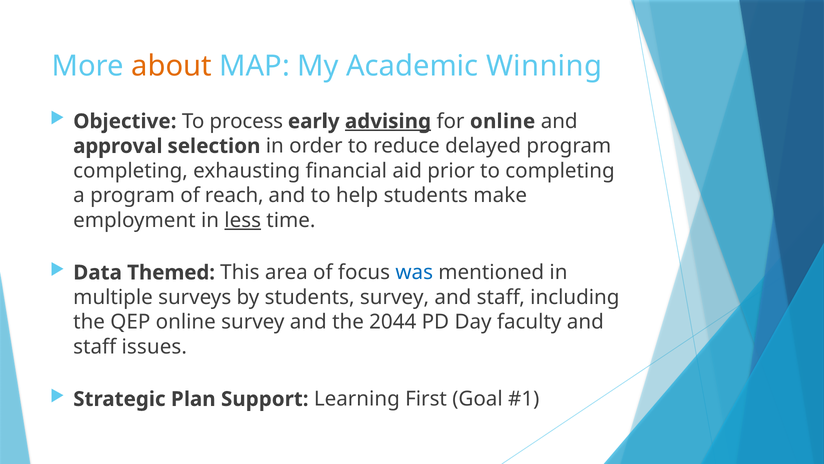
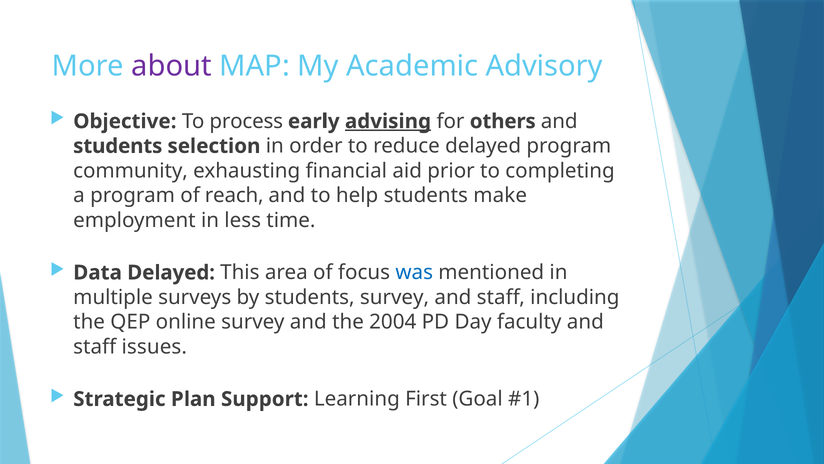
about colour: orange -> purple (172, 66)
Winning: Winning -> Advisory (544, 66)
for online: online -> others (503, 121)
approval: approval -> students (118, 146)
completing: completing -> community (131, 171)
less underline: present -> none (243, 220)
Data Themed: Themed -> Delayed (171, 272)
2044: 2044 -> 2004 (393, 322)
